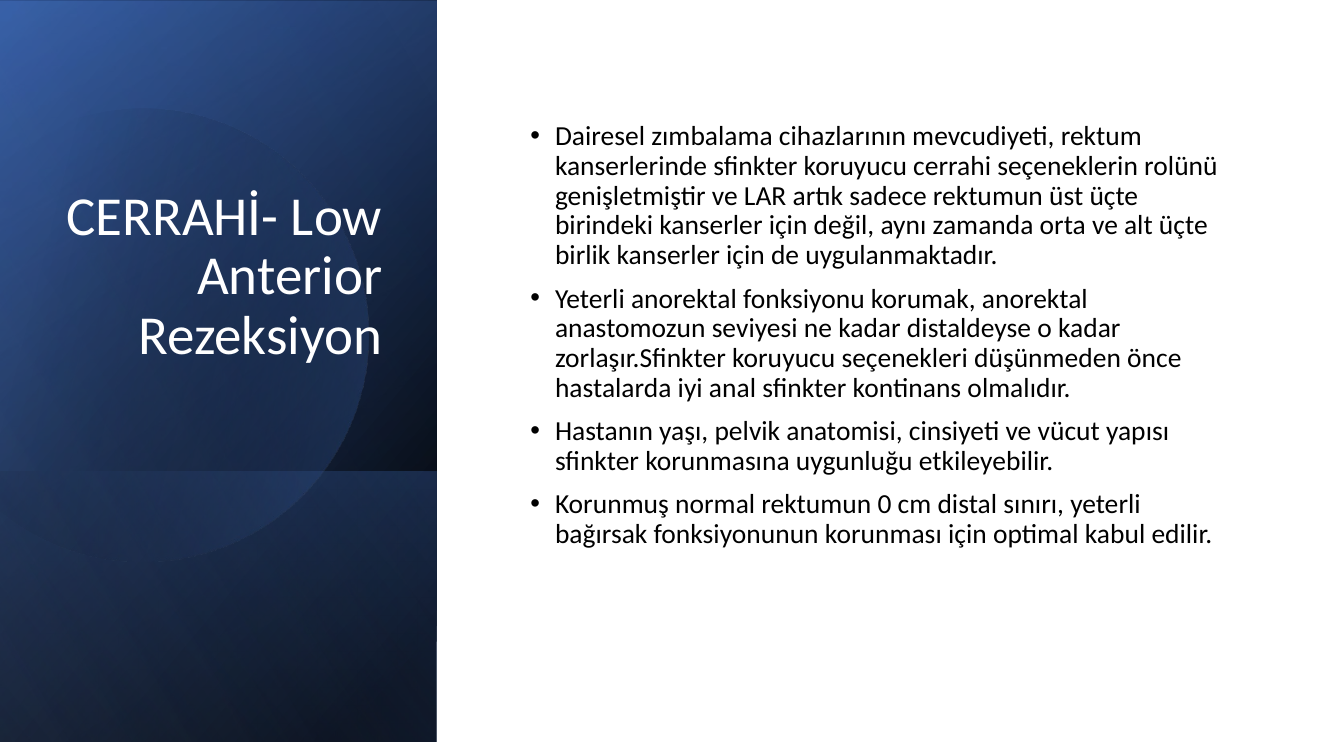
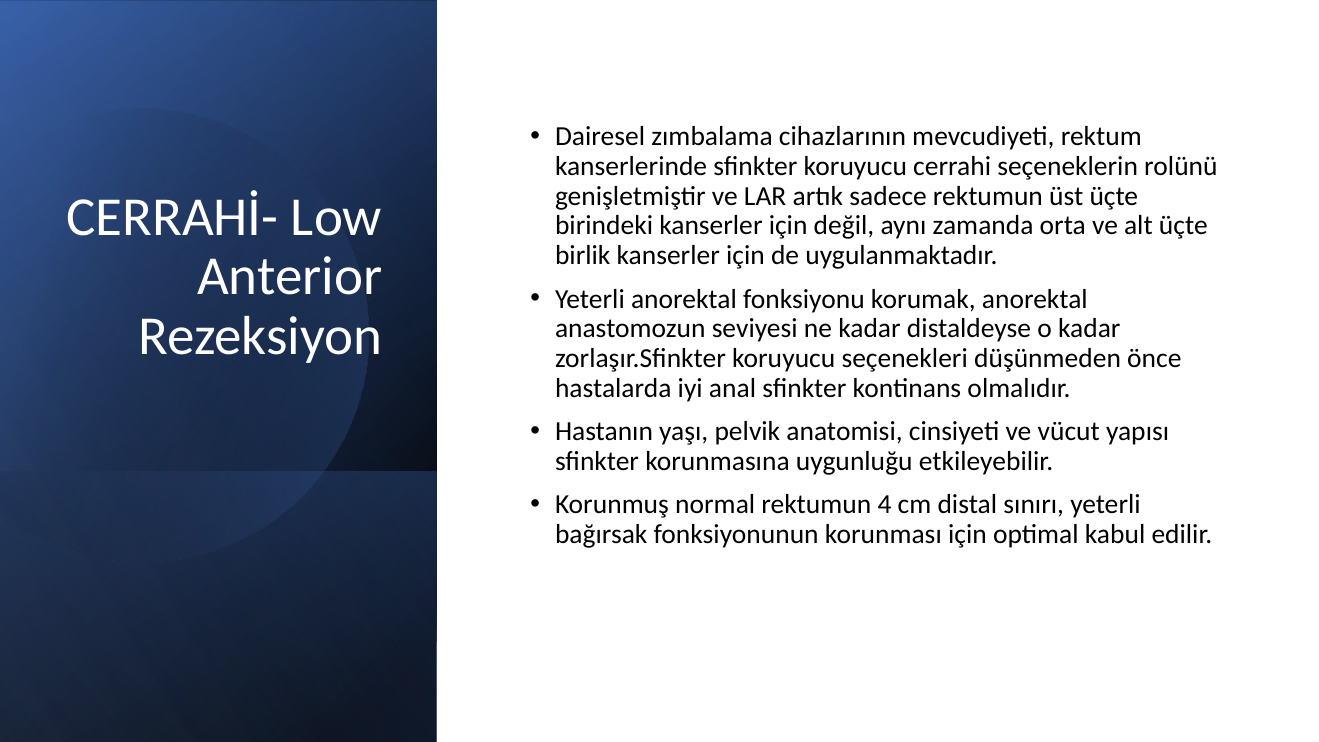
0: 0 -> 4 (884, 505)
